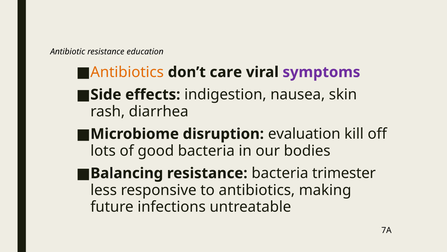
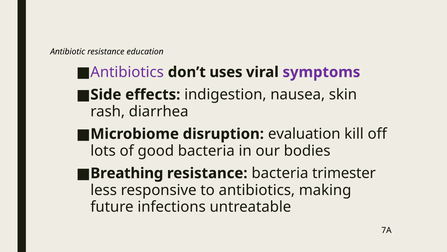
Antibiotics colour: orange -> purple (127, 72)
care: care -> uses (226, 72)
Balancing: Balancing -> Breathing (127, 173)
